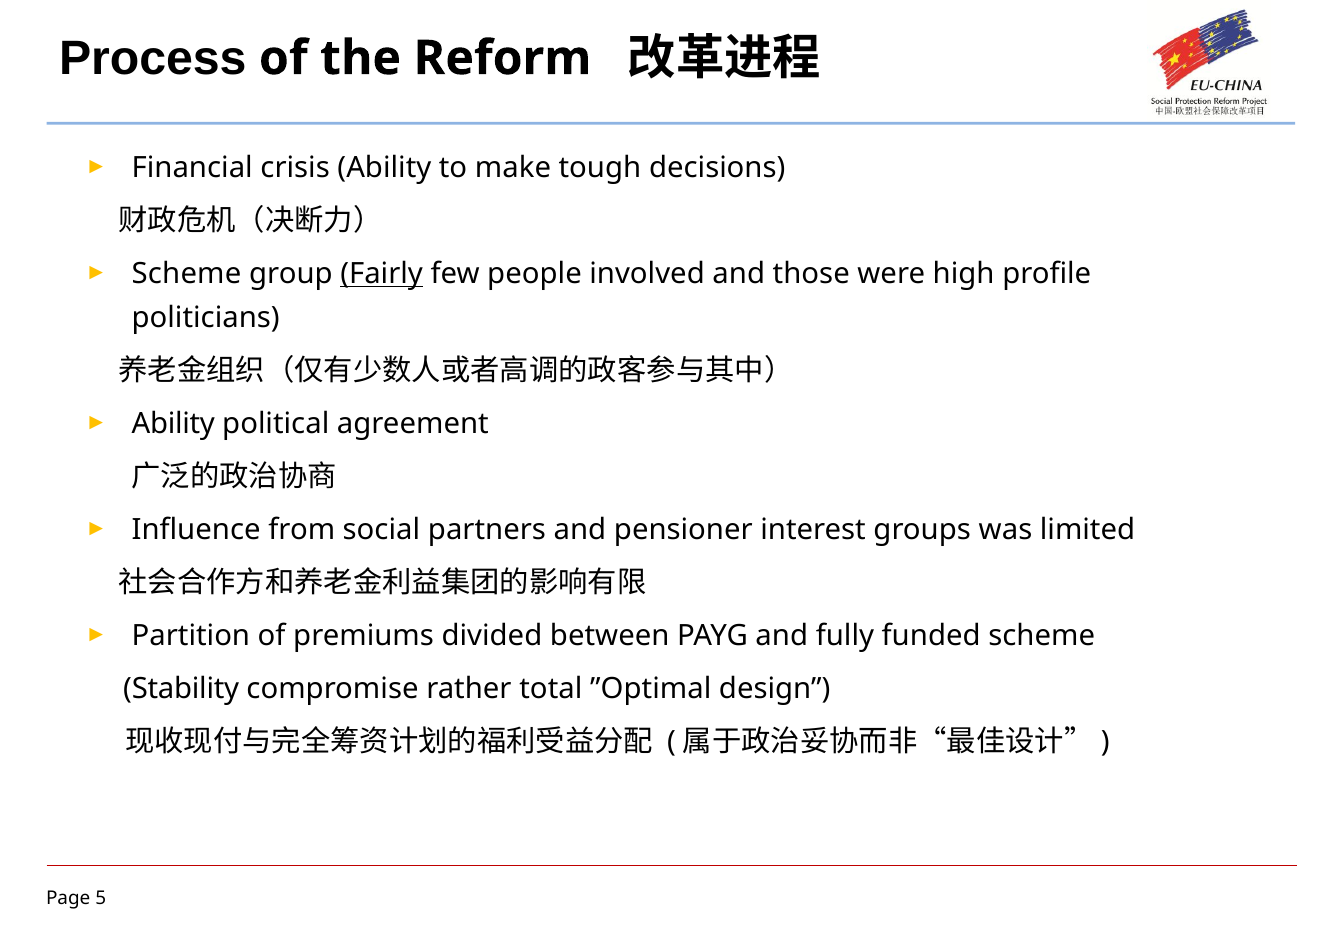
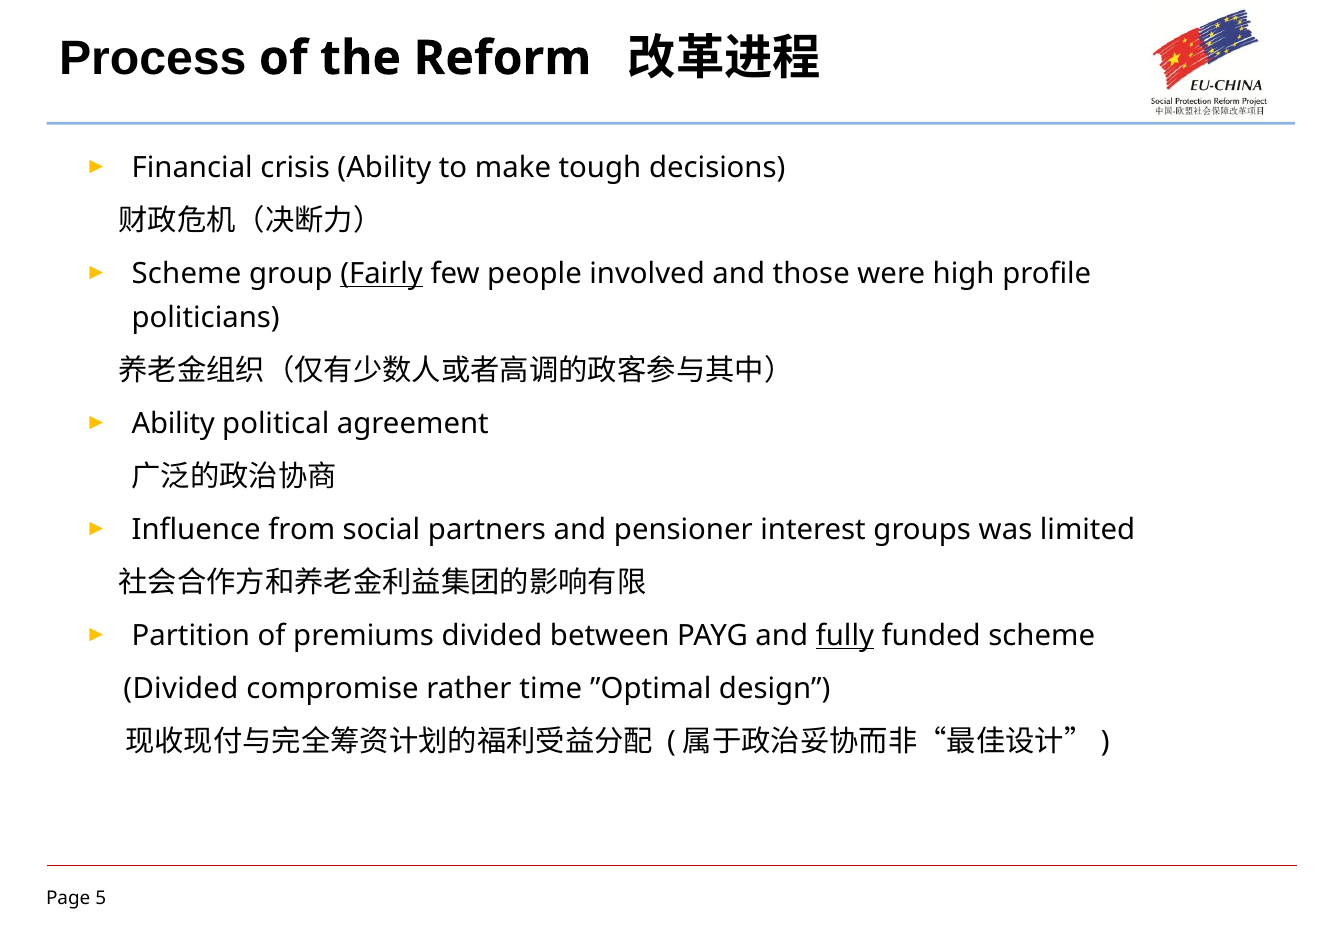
fully underline: none -> present (845, 636)
Stability: Stability -> Divided (181, 689)
total: total -> time (551, 689)
